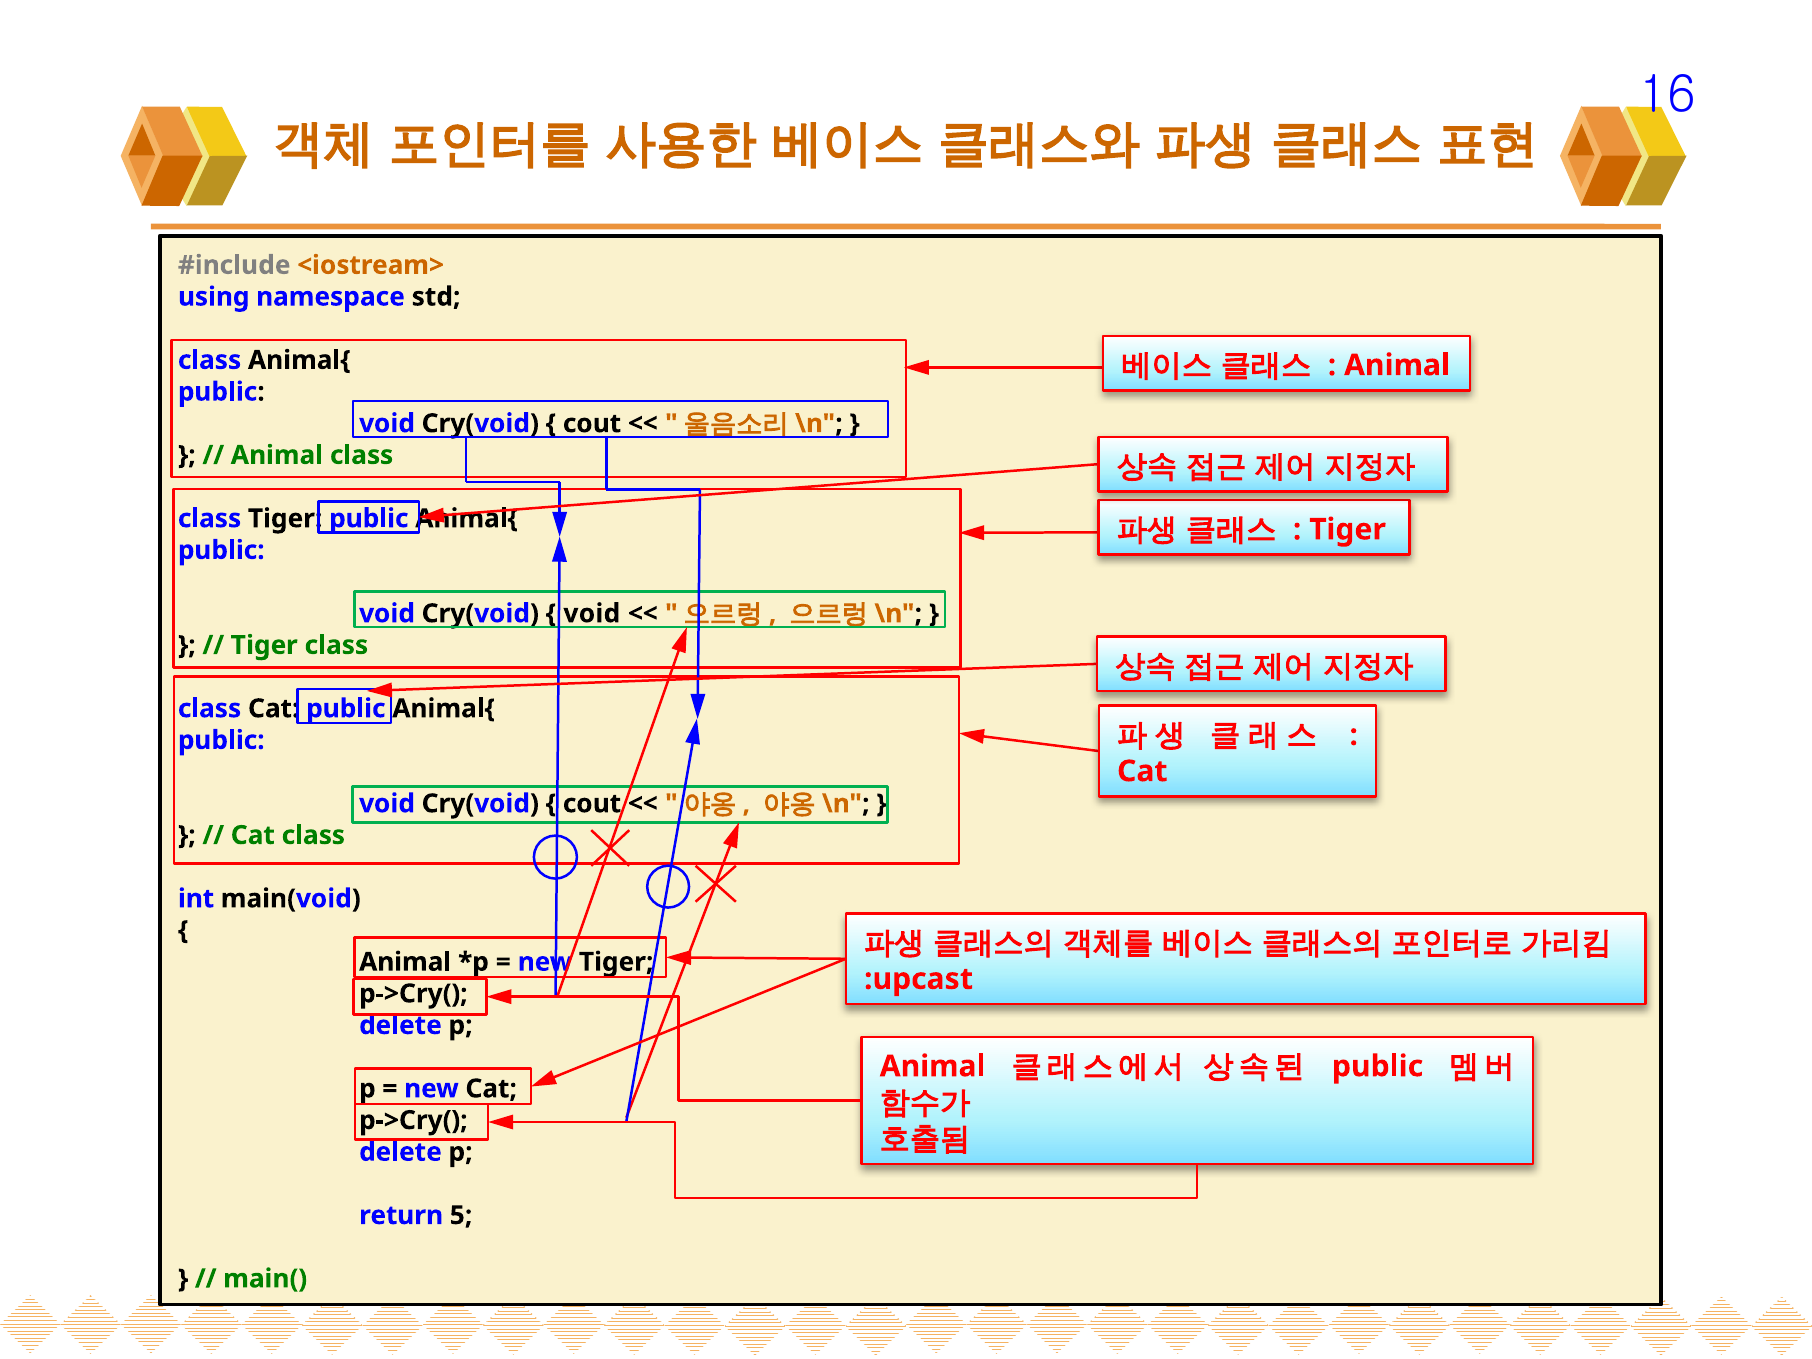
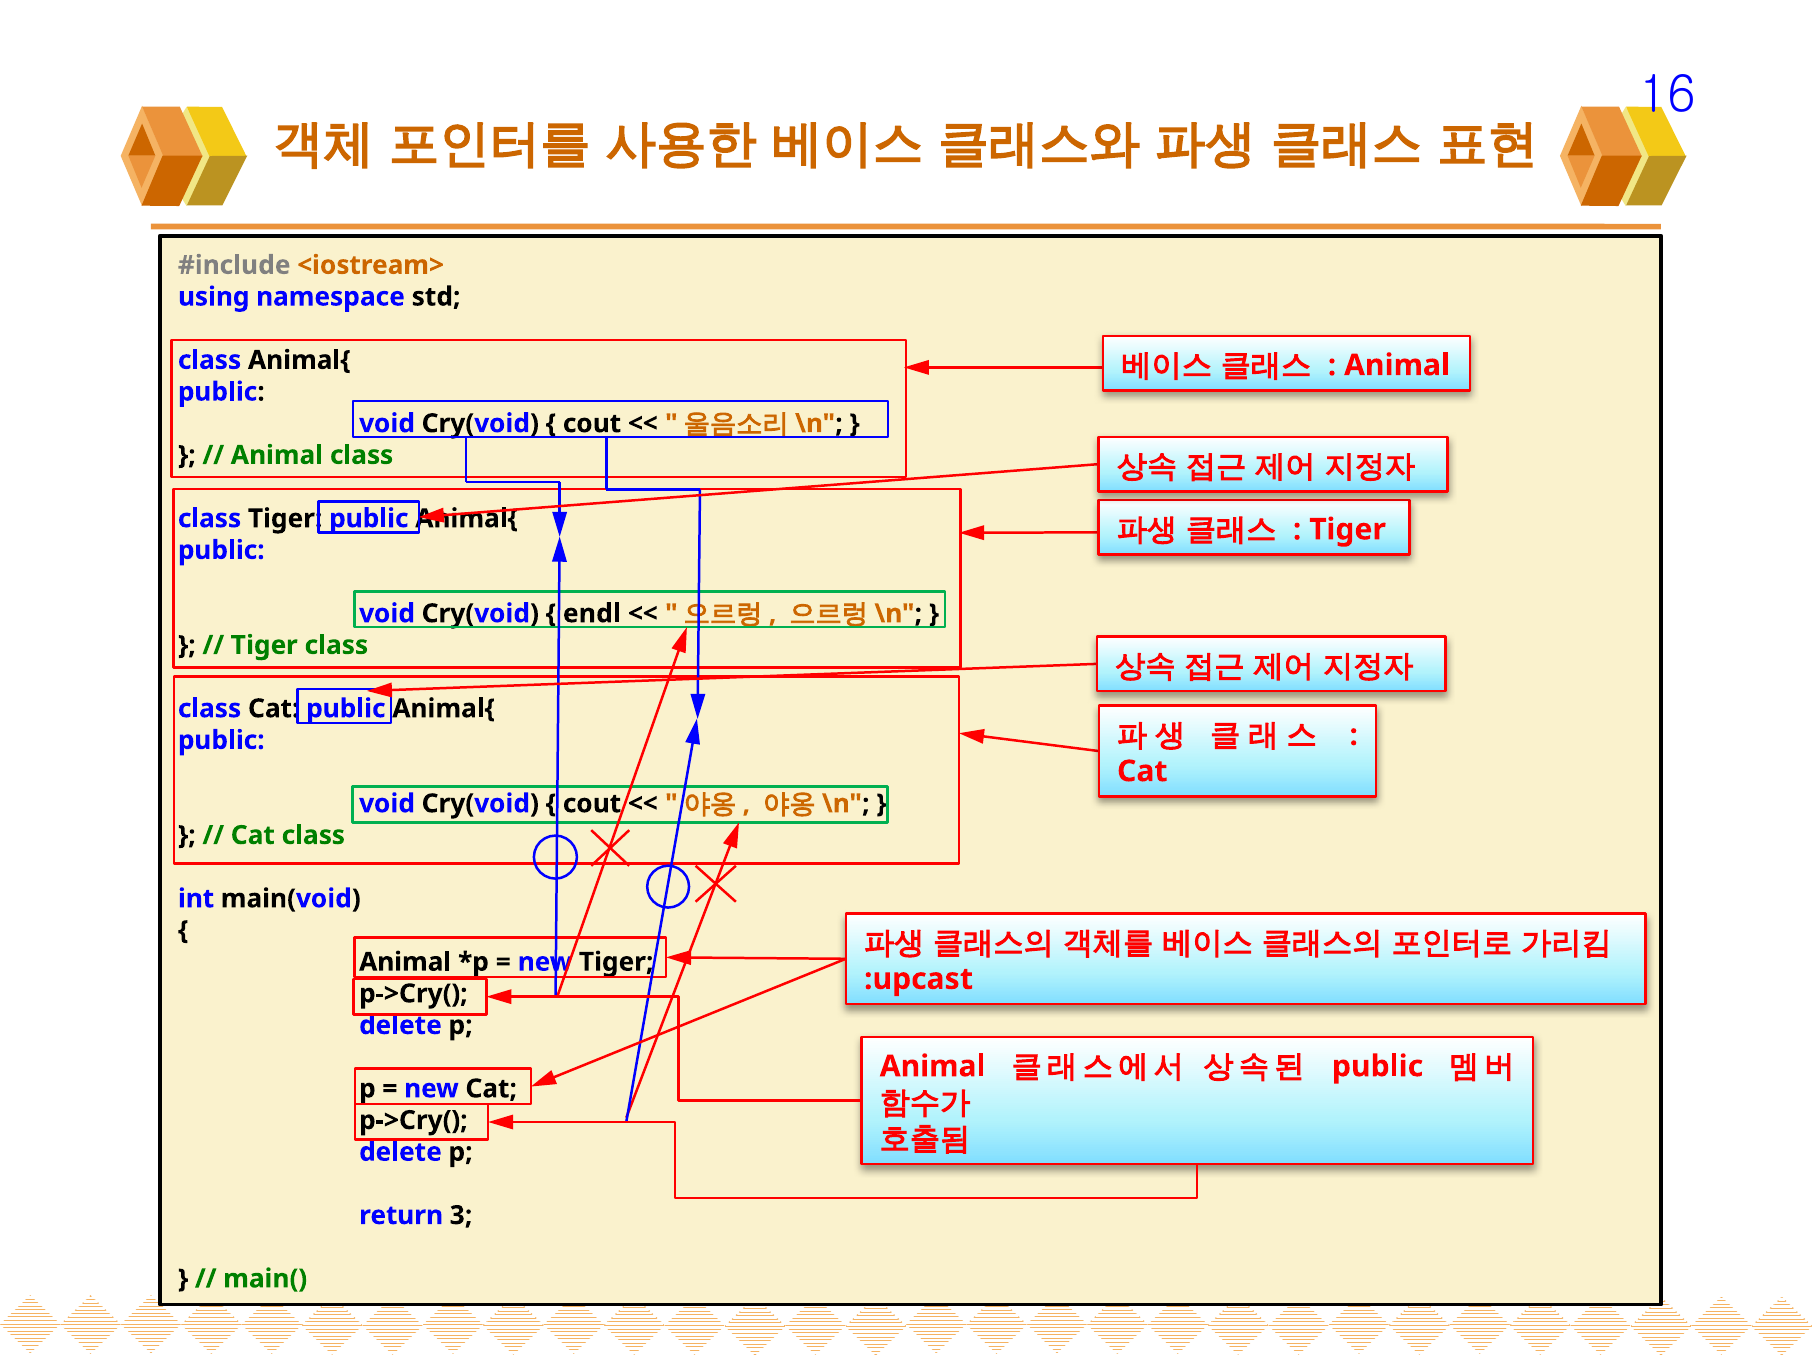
void: void -> endl (592, 614)
5: 5 -> 3 (461, 1215)
